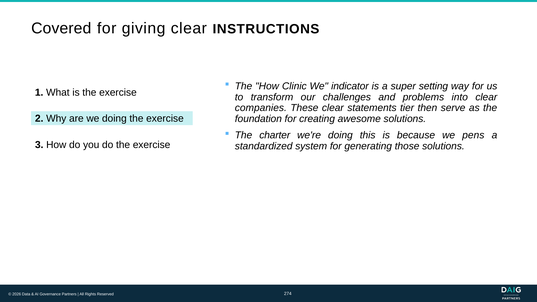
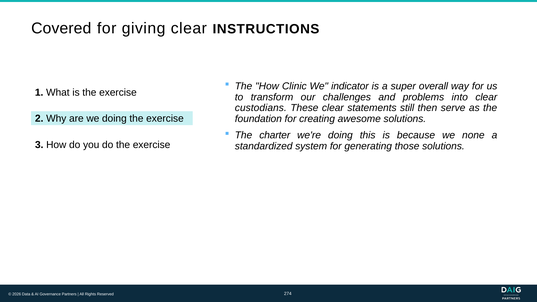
setting: setting -> overall (433, 86)
companies: companies -> custodians (261, 108)
tier: tier -> still (407, 108)
pens: pens -> none (473, 135)
